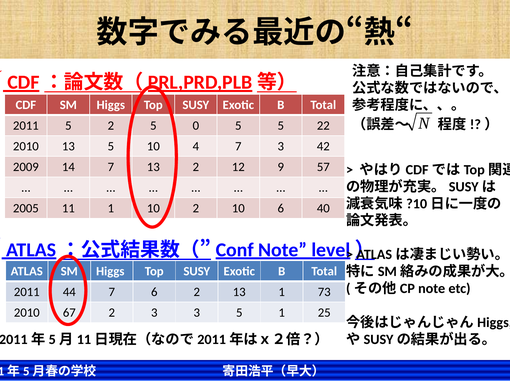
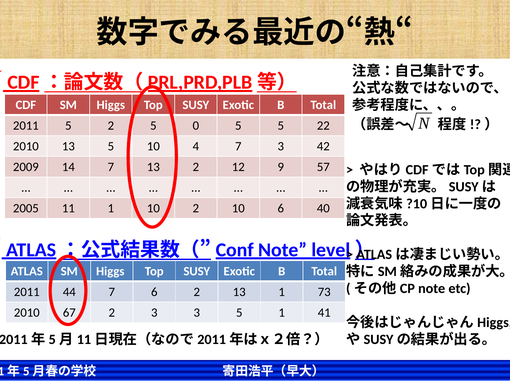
25: 25 -> 41 (324, 313)
